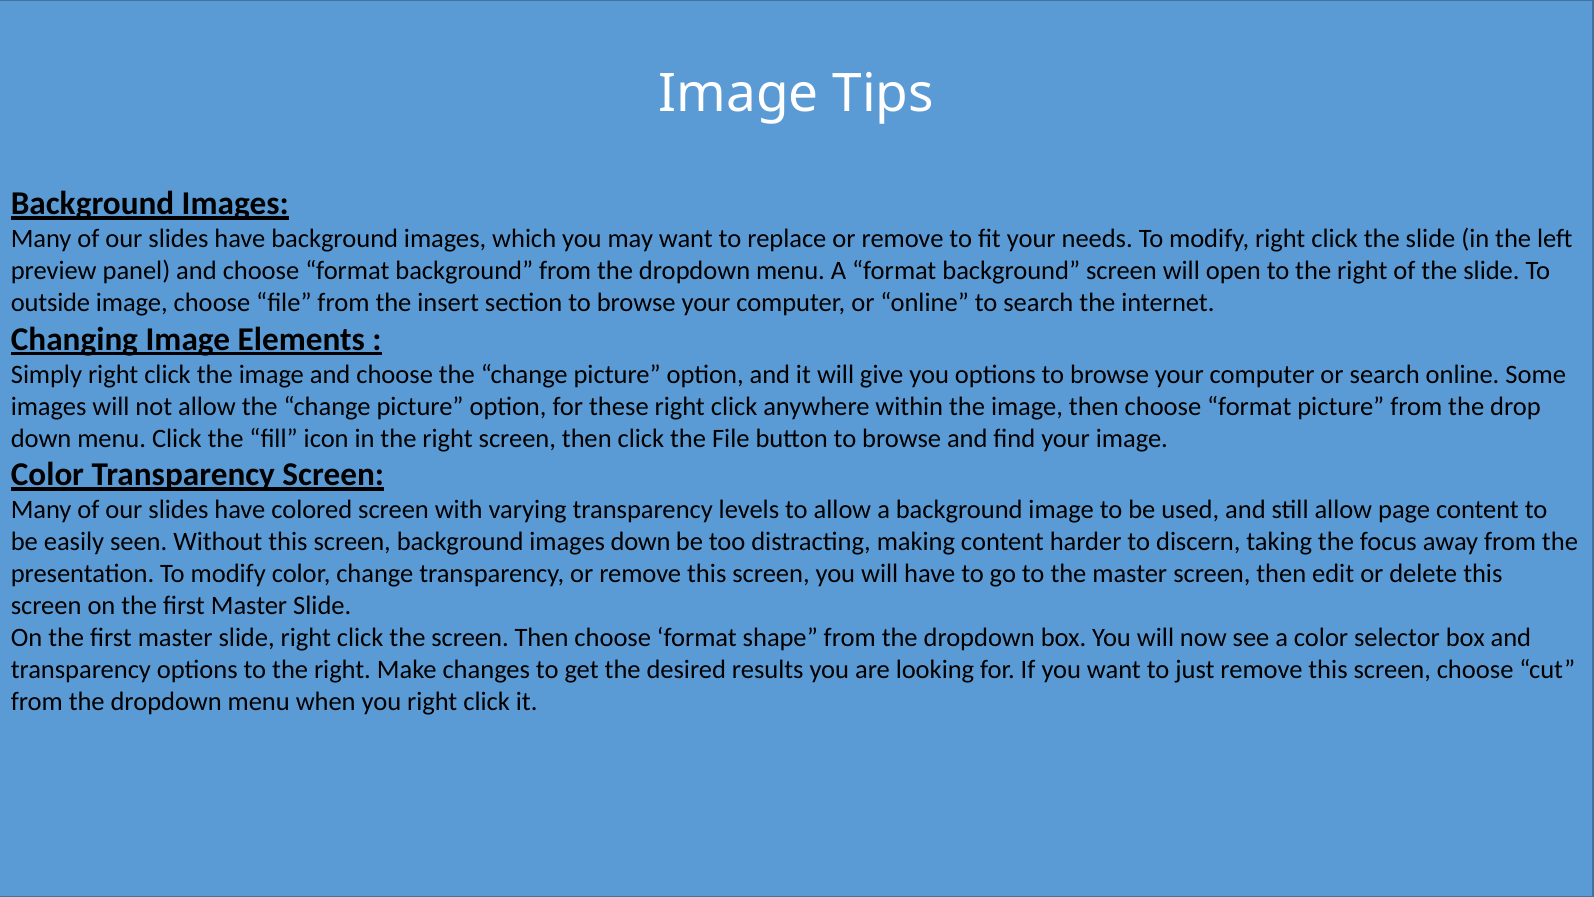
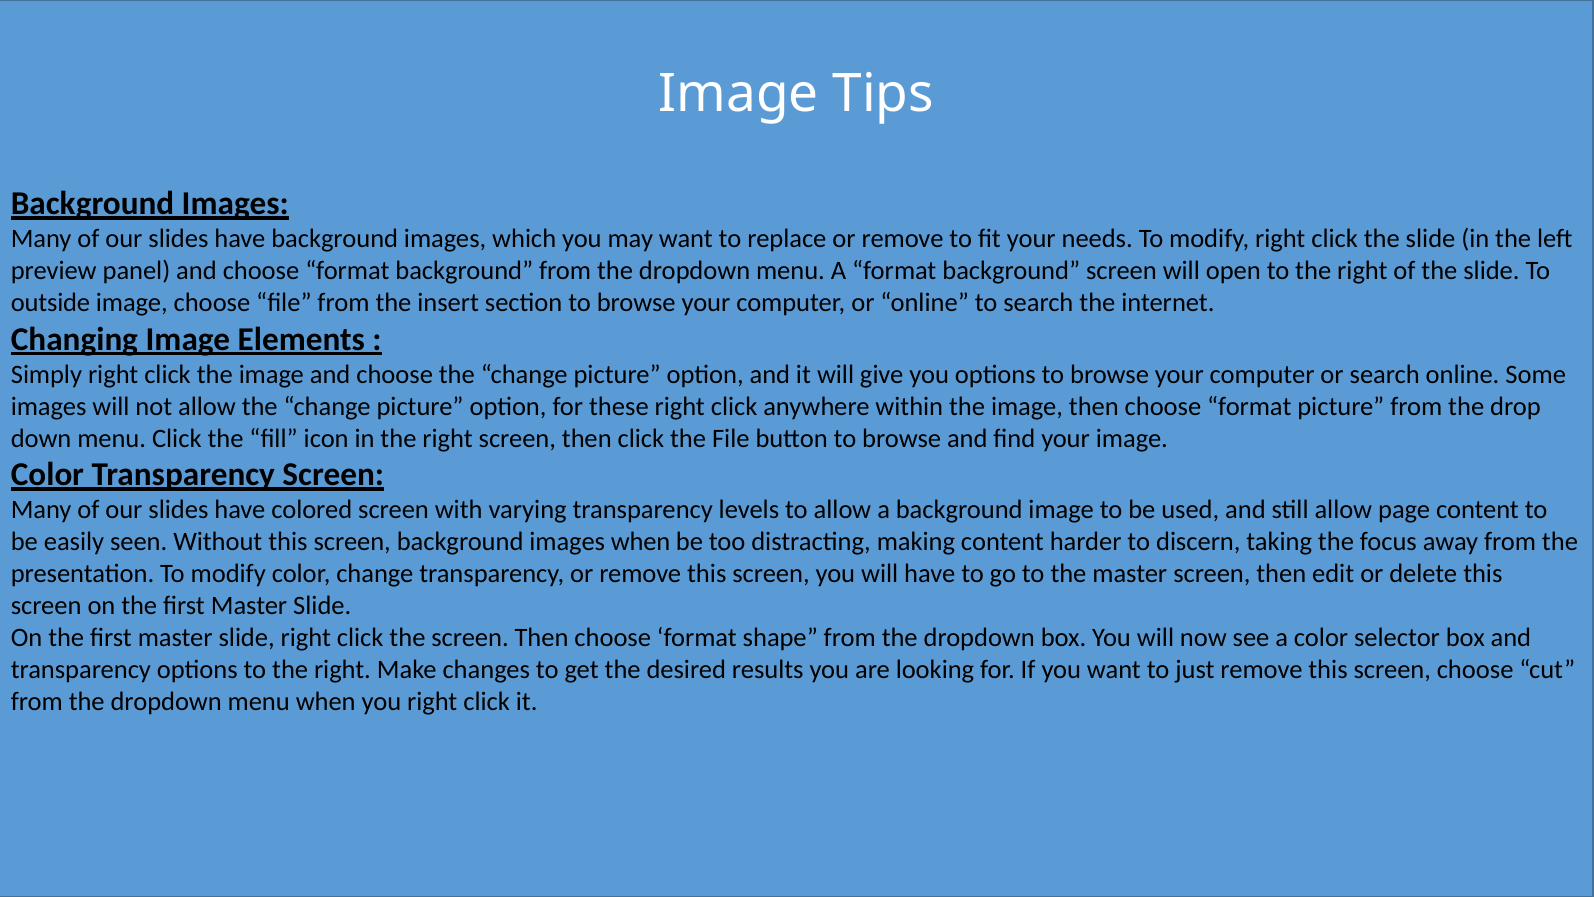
images down: down -> when (641, 542)
